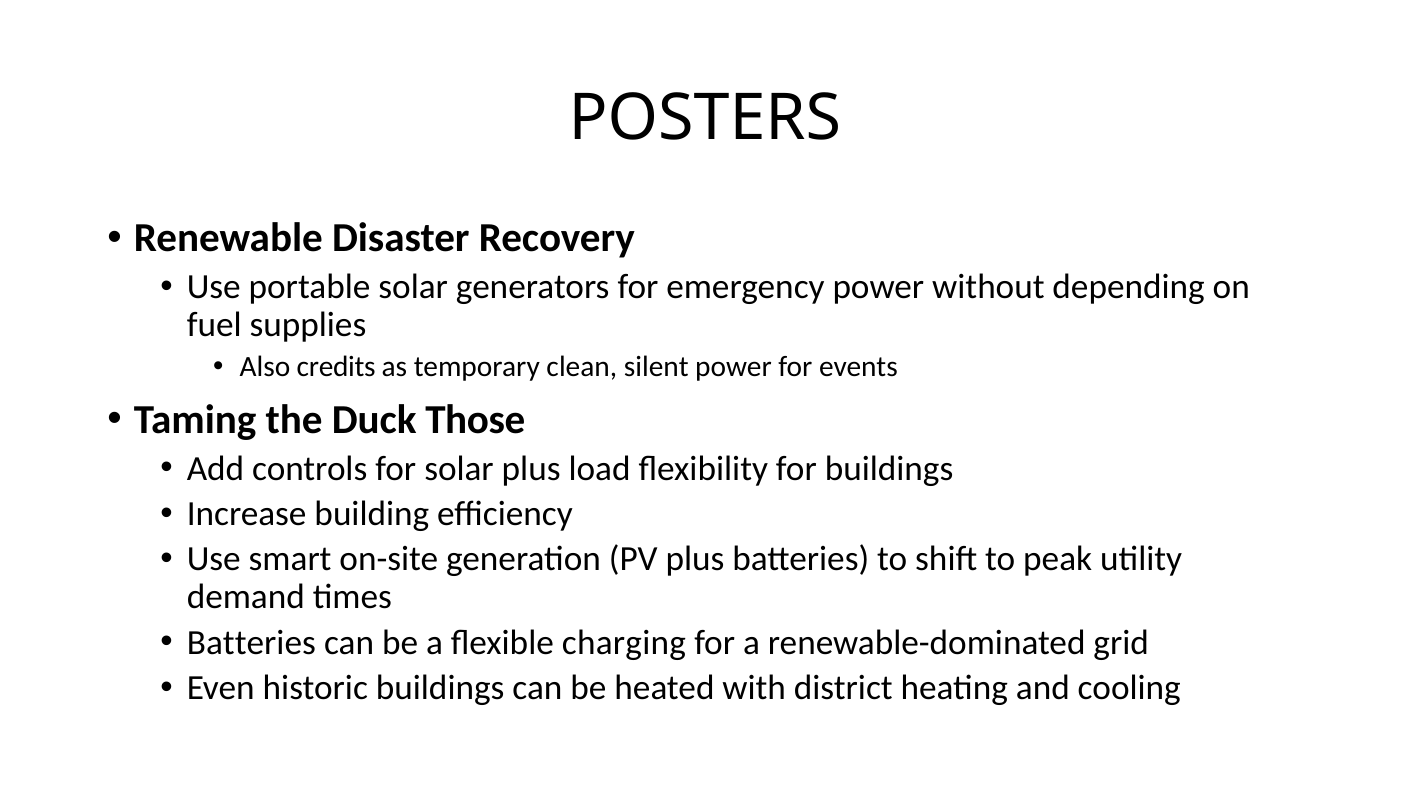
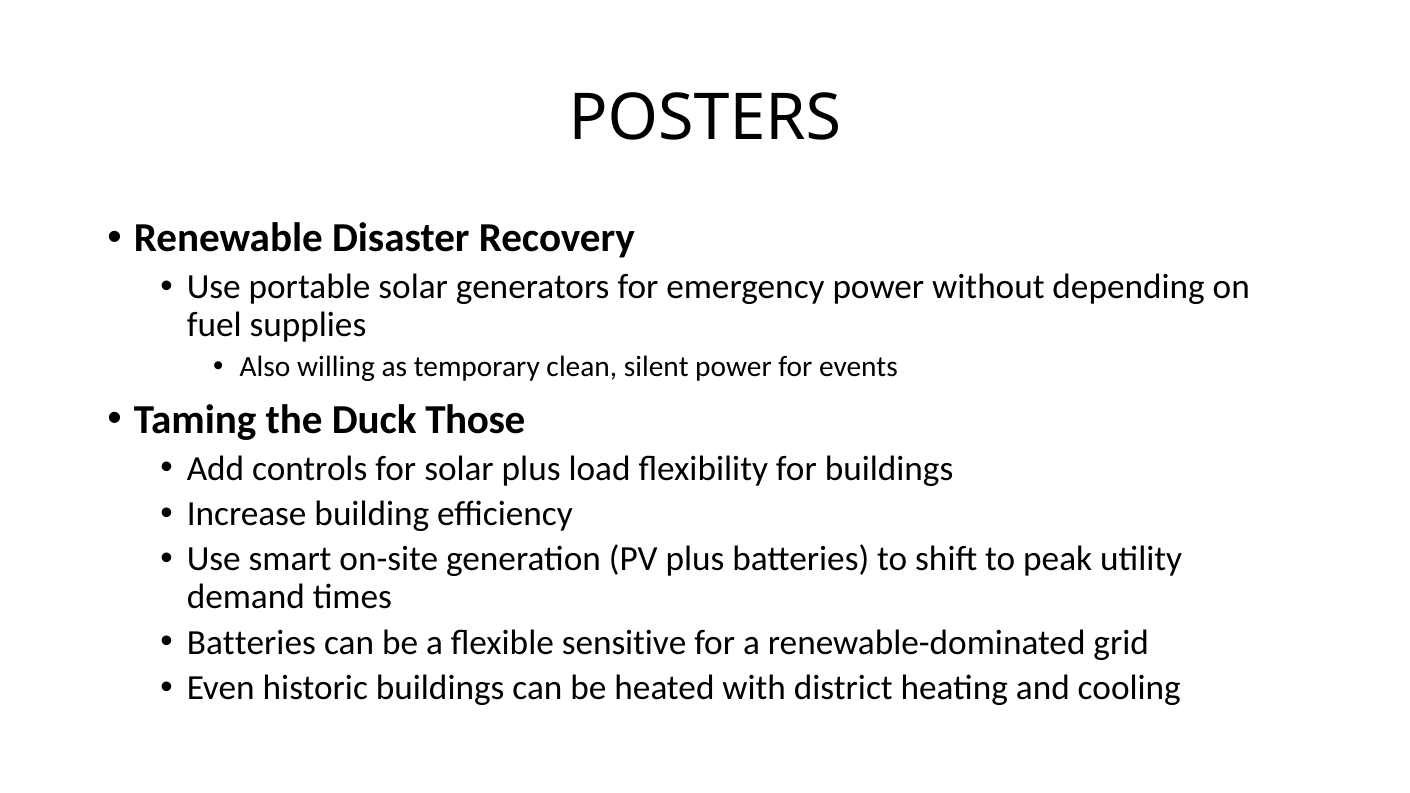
credits: credits -> willing (336, 367)
charging: charging -> sensitive (624, 643)
